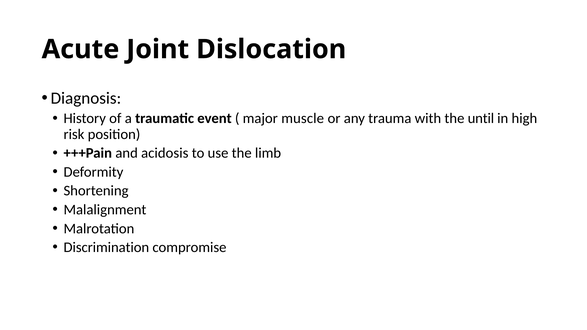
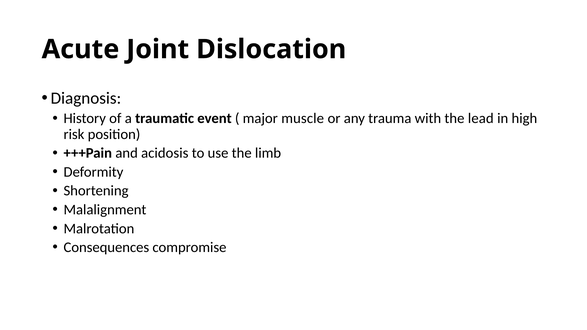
until: until -> lead (481, 118)
Discrimination: Discrimination -> Consequences (106, 247)
